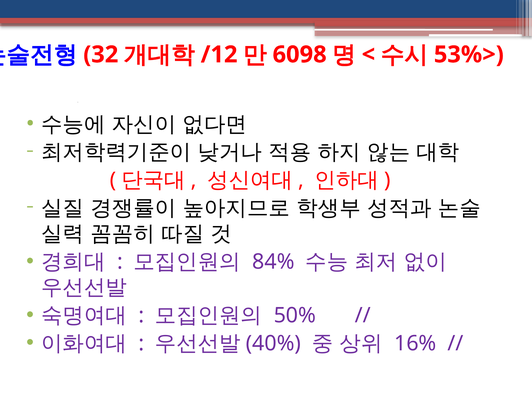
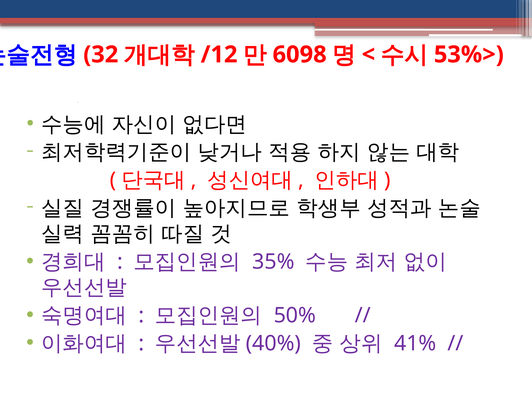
84%: 84% -> 35% (273, 262)
16%: 16% -> 41% (415, 343)
